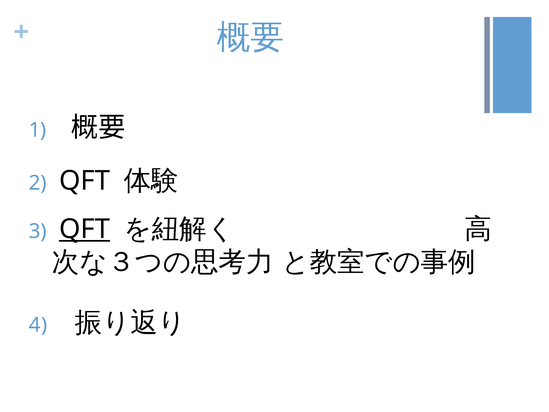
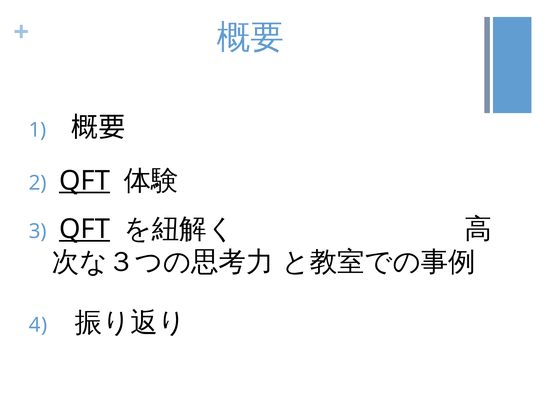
QFT underline: none -> present (85, 181)
